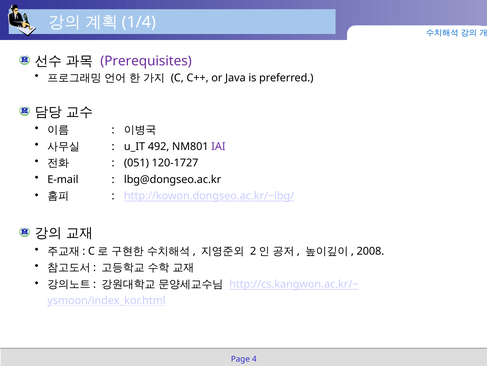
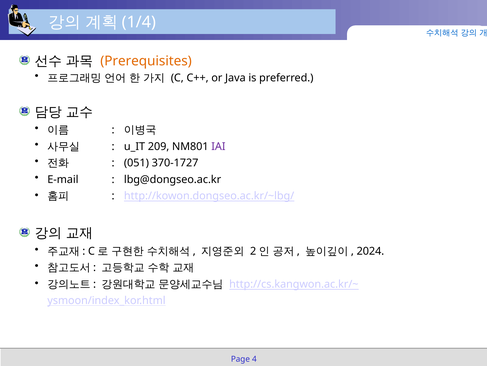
Prerequisites colour: purple -> orange (146, 61)
492: 492 -> 209 (159, 146)
120-1727: 120-1727 -> 370-1727 (175, 163)
2008: 2008 -> 2024 (370, 251)
